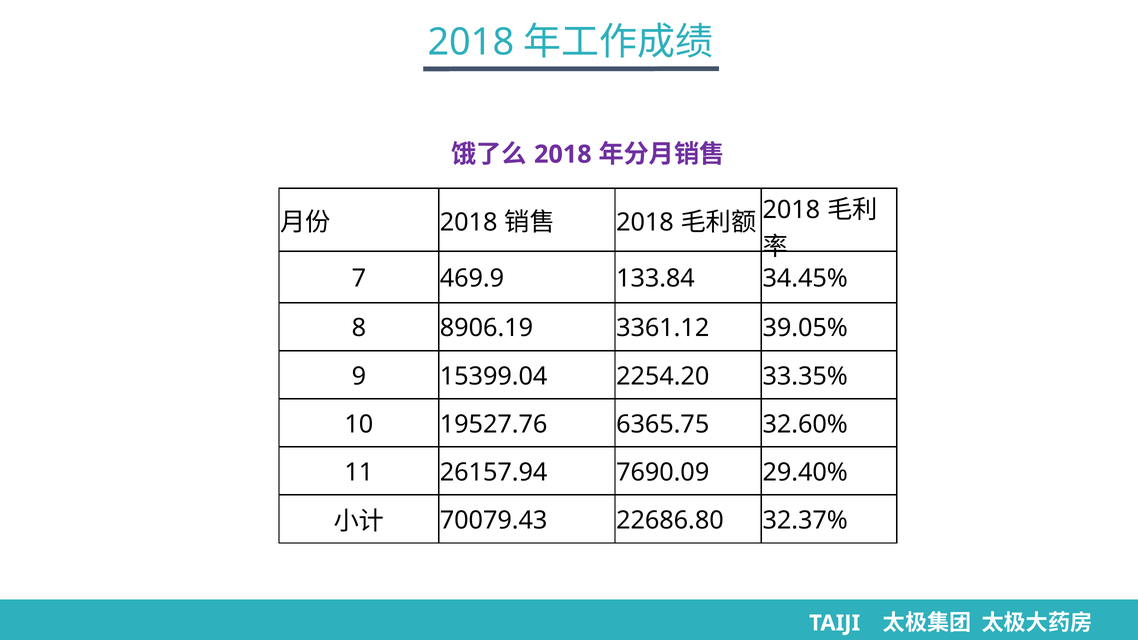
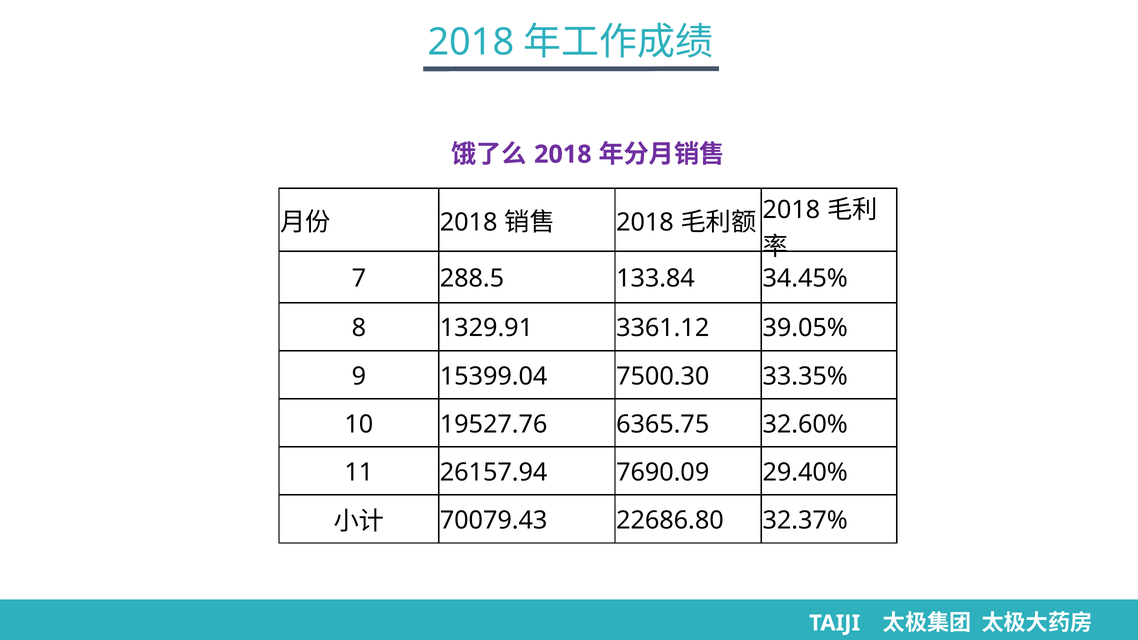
469.9: 469.9 -> 288.5 (472, 278)
8906.19: 8906.19 -> 1329.91 (486, 328)
2254.20: 2254.20 -> 7500.30 (663, 376)
